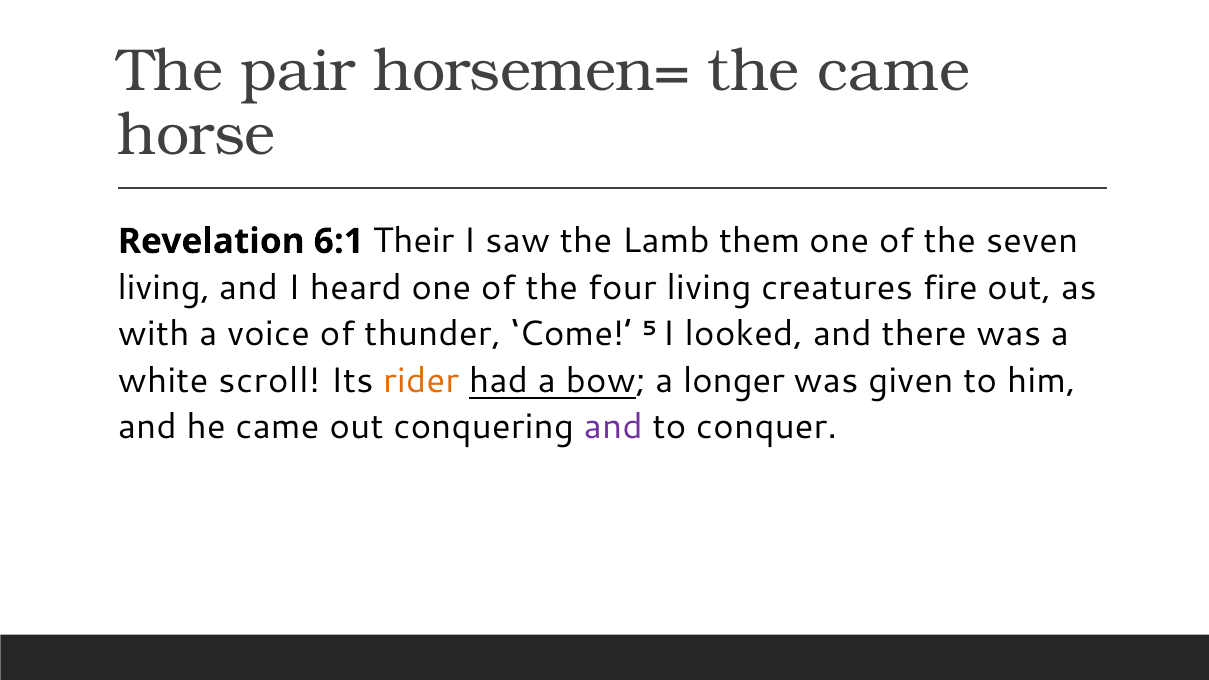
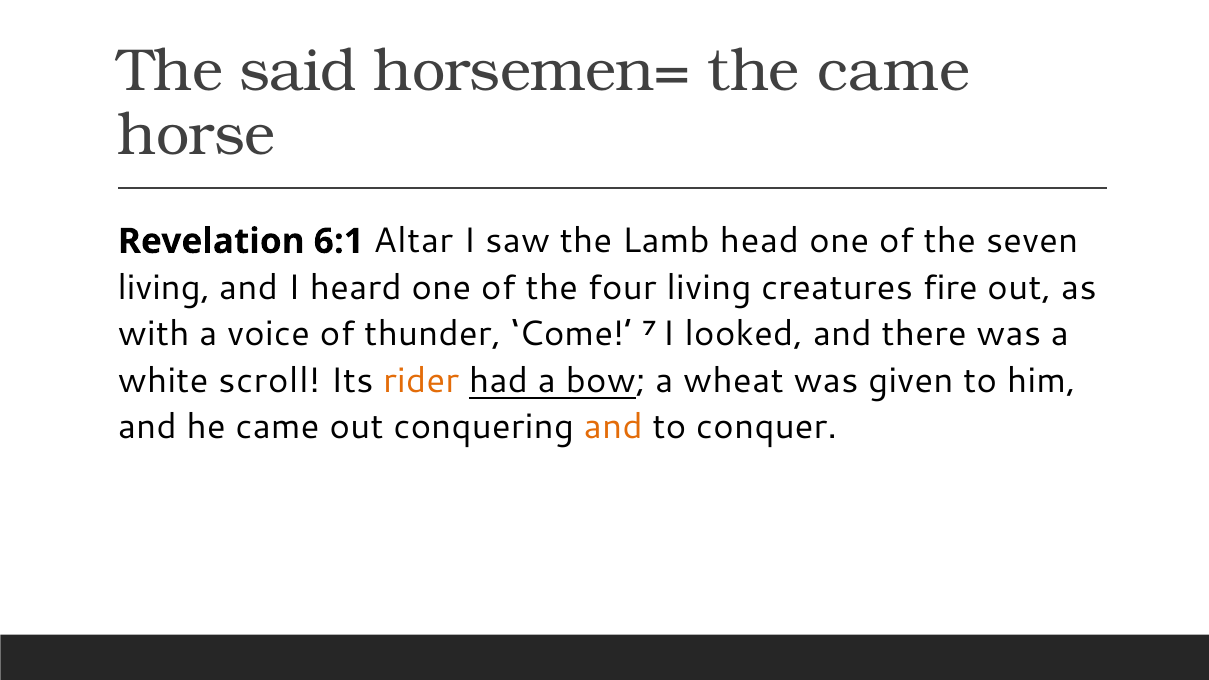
pair: pair -> said (299, 71)
Their: Their -> Altar (413, 241)
them: them -> head (759, 241)
5: 5 -> 7 (649, 329)
longer: longer -> wheat (734, 381)
and colour: purple -> orange (613, 427)
